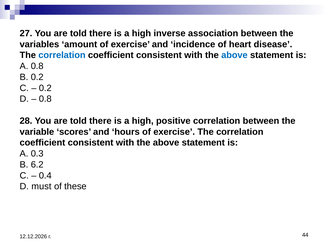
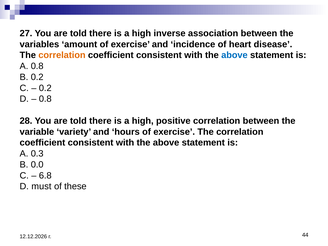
correlation colour: blue -> orange (62, 55)
scores: scores -> variety (74, 132)
6.2: 6.2 -> 0.0 (37, 165)
0.4: 0.4 -> 6.8 (45, 176)
